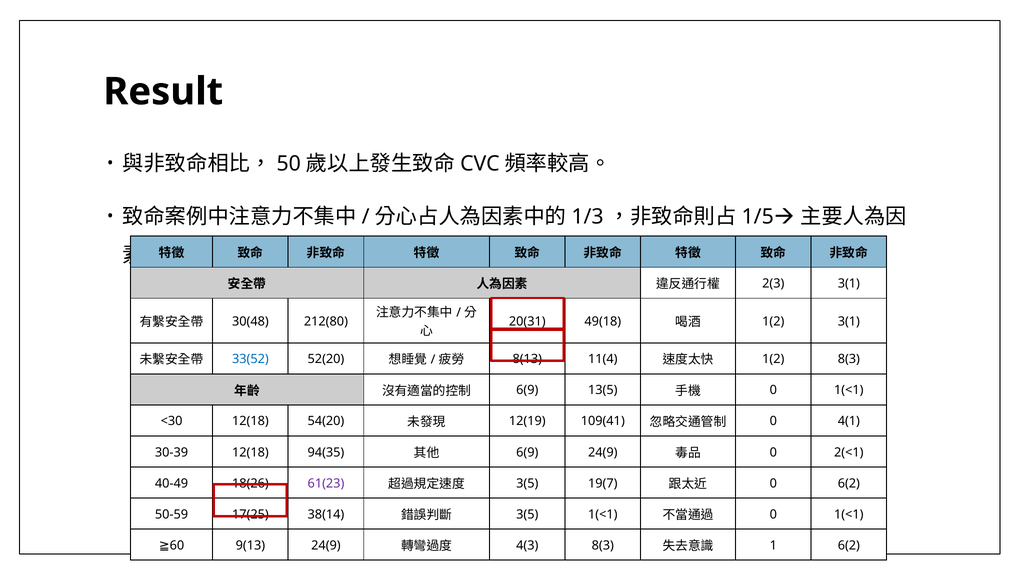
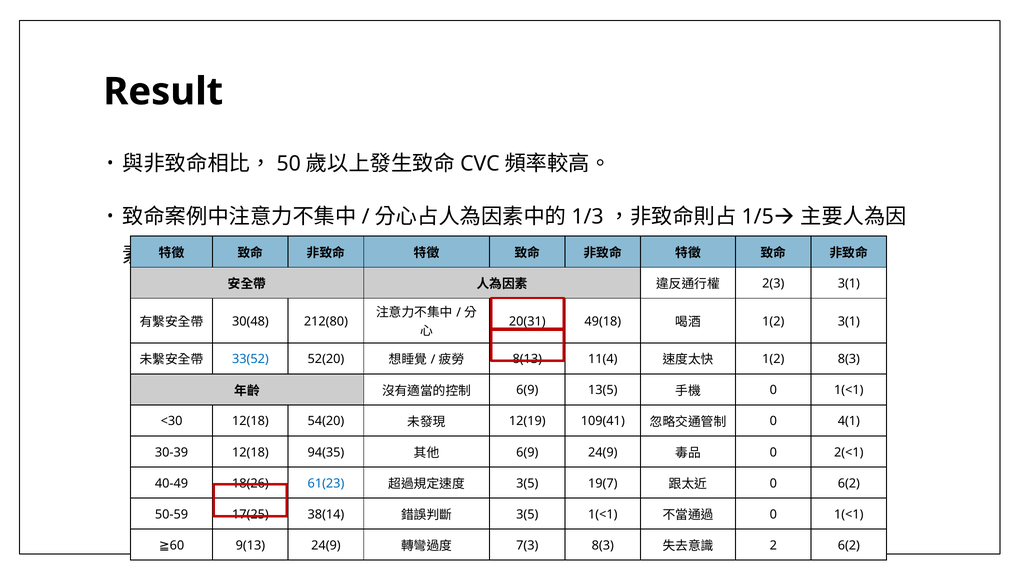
61(23 colour: purple -> blue (326, 483)
4(3: 4(3 -> 7(3 (527, 545)
1: 1 -> 2 (773, 545)
